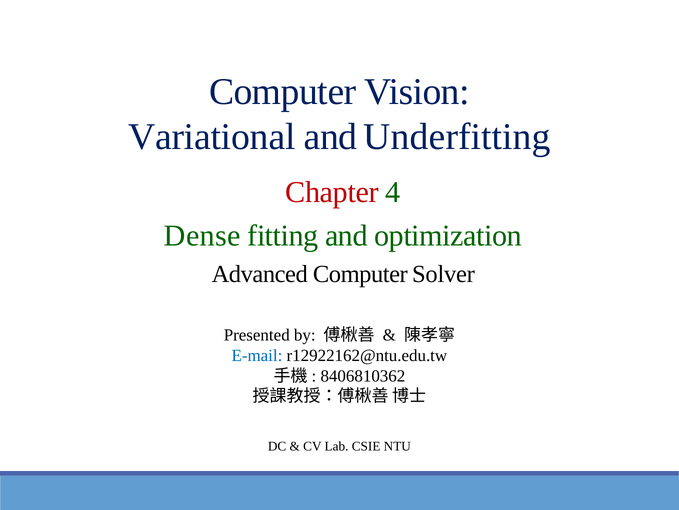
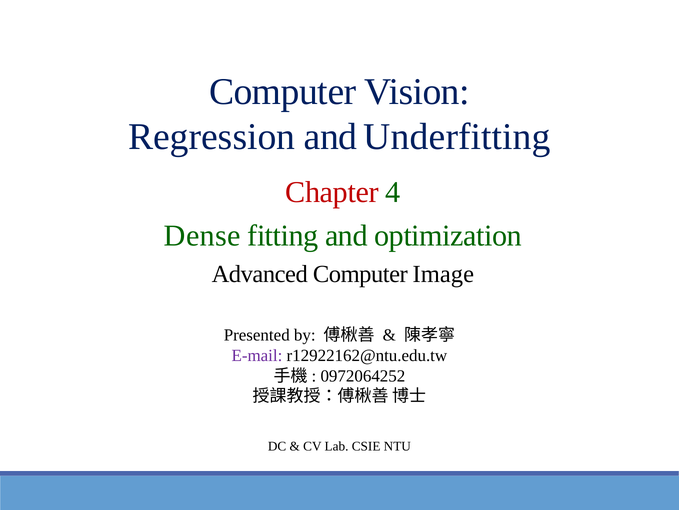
Variational: Variational -> Regression (212, 137)
Solver: Solver -> Image (443, 274)
E-mail colour: blue -> purple (257, 355)
8406810362: 8406810362 -> 0972064252 (363, 375)
